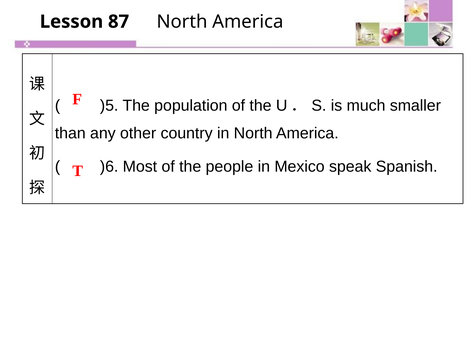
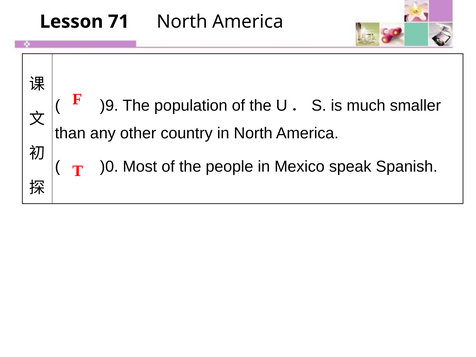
87: 87 -> 71 (119, 22)
)5: )5 -> )9 (109, 106)
)6: )6 -> )0 (109, 167)
